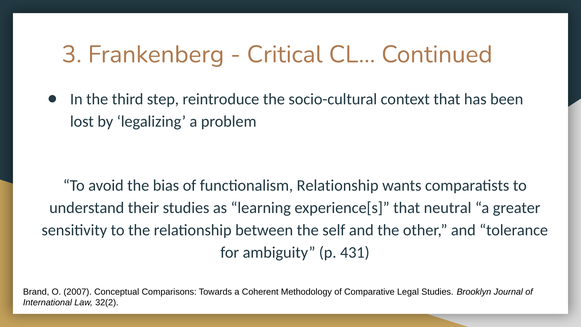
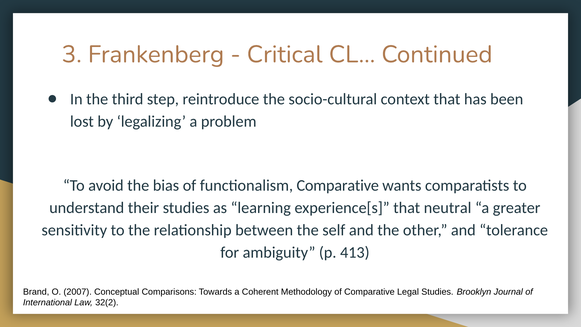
functionalism Relationship: Relationship -> Comparative (338, 185)
431: 431 -> 413 (355, 252)
